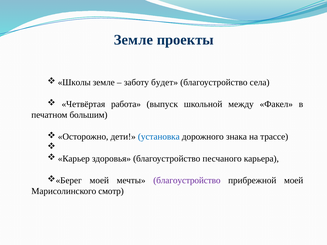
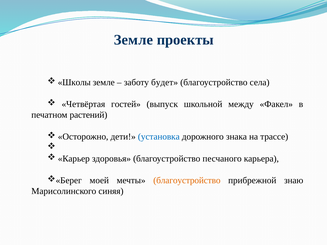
работа: работа -> гостей (126, 104)
большим: большим -> растений (88, 115)
благоустройство colour: purple -> orange (187, 181)
прибрежной моей: моей -> знаю (294, 181)
смотр: смотр -> синяя (111, 191)
